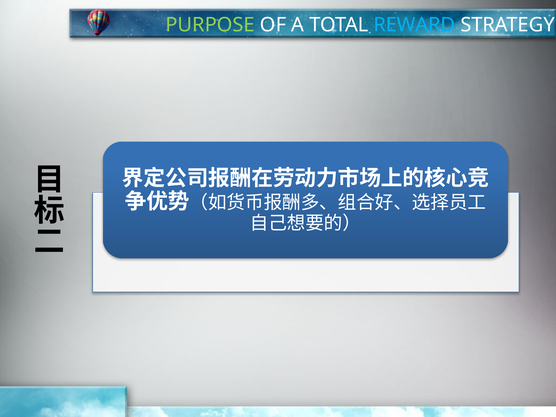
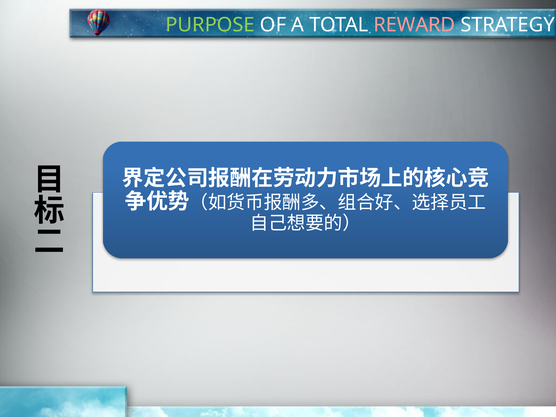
REWARD colour: light blue -> pink (414, 25)
